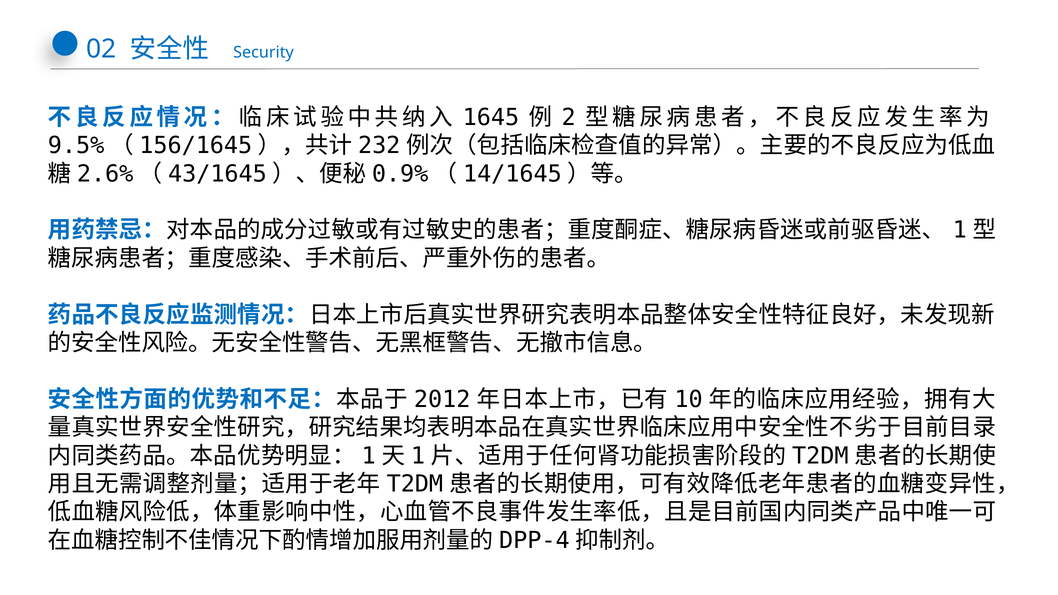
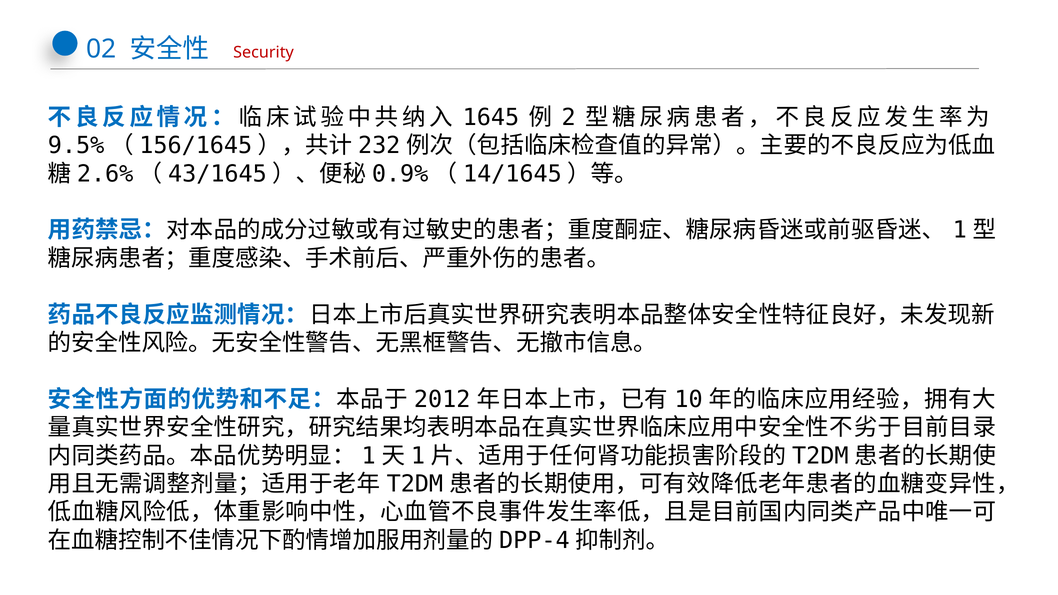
Security colour: blue -> red (263, 52)
